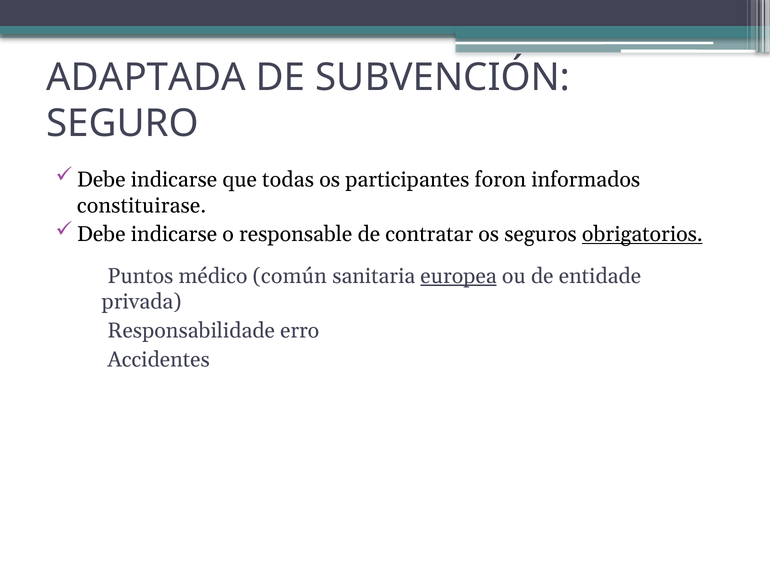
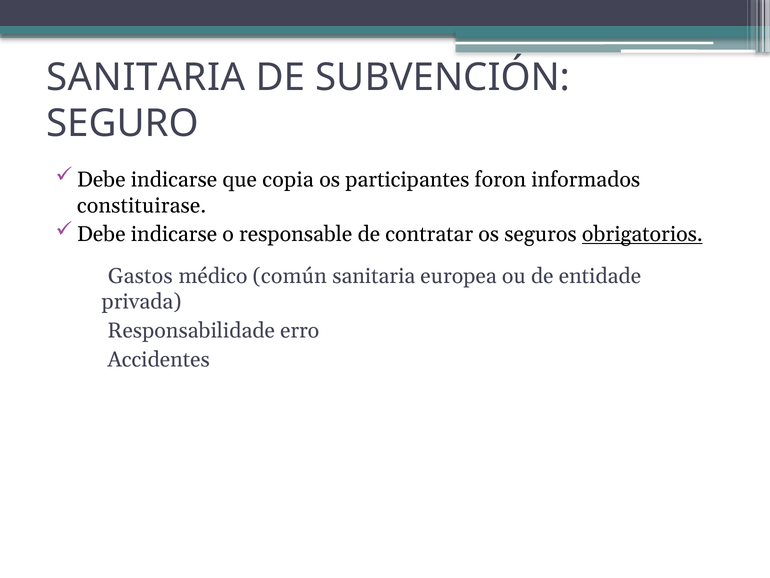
ADAPTADA: ADAPTADA -> SANITARIA (146, 77)
todas: todas -> copia (288, 180)
Puntos: Puntos -> Gastos (140, 276)
europea underline: present -> none (459, 276)
